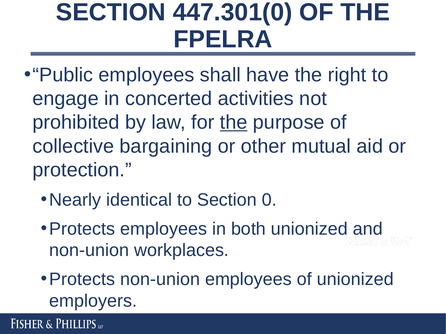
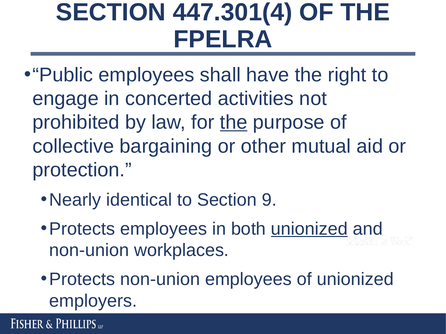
447.301(0: 447.301(0 -> 447.301(4 (233, 12)
0: 0 -> 9 (269, 200)
unionized underline: none -> present (309, 229)
